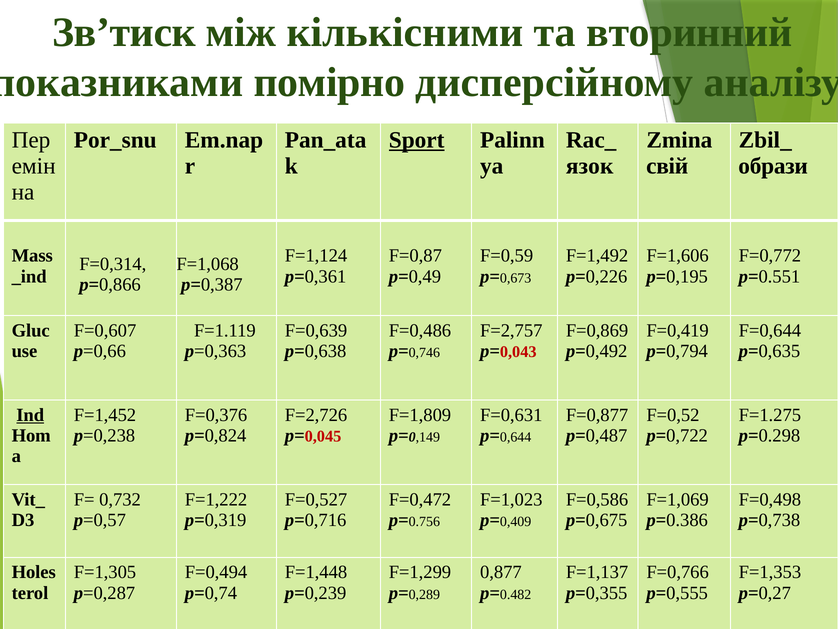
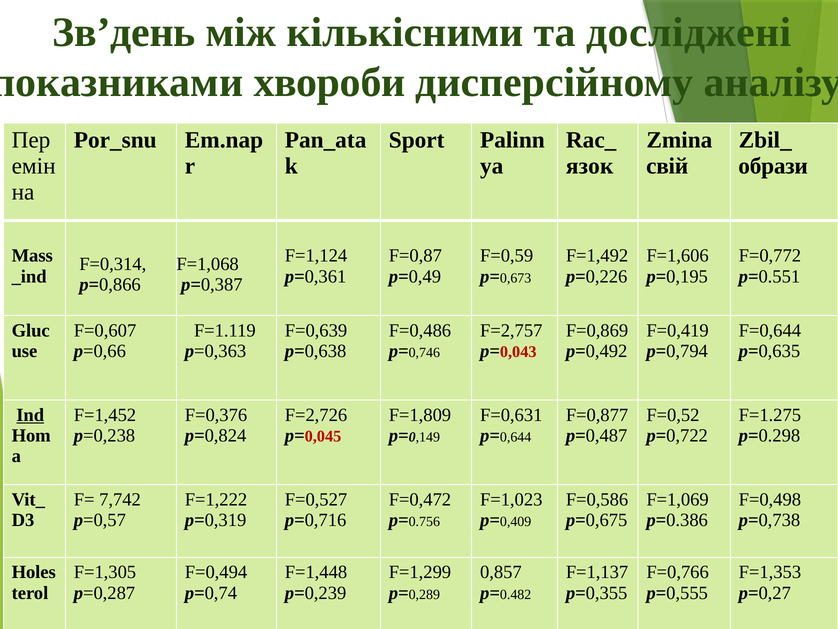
Зв’тиск: Зв’тиск -> Зв’день (124, 32)
вторинний: вторинний -> досліджені (689, 32)
помірно: помірно -> хвороби (329, 83)
Sport underline: present -> none (417, 140)
0,732: 0,732 -> 7,742 (120, 499)
0,877: 0,877 -> 0,857 (501, 572)
